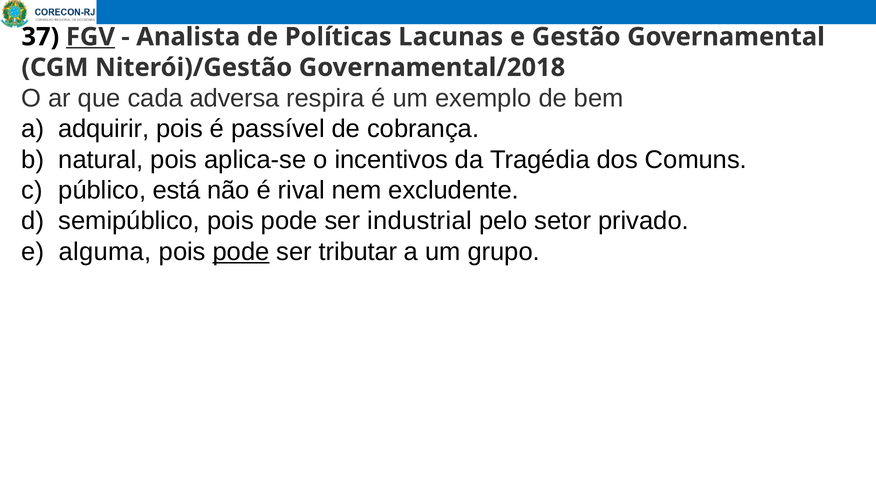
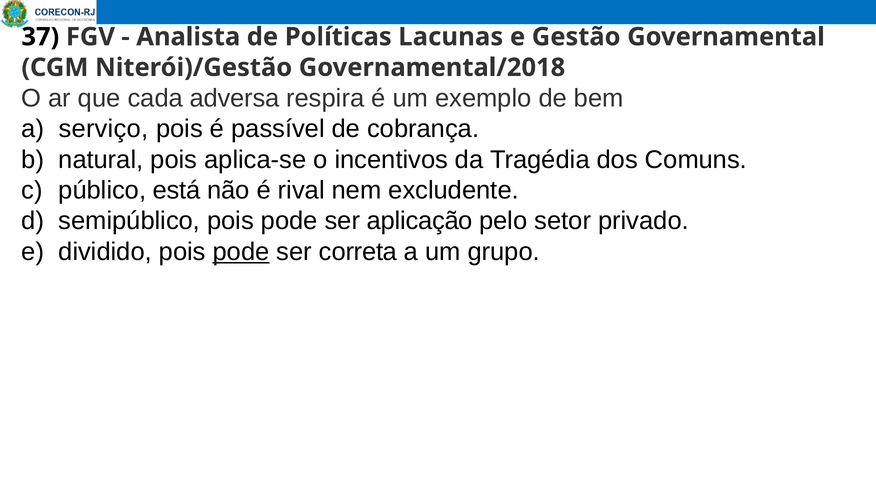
FGV underline: present -> none (90, 37)
adquirir: adquirir -> serviço (104, 129)
industrial: industrial -> aplicação (420, 221)
alguma: alguma -> dividido (105, 252)
tributar: tributar -> correta (358, 252)
